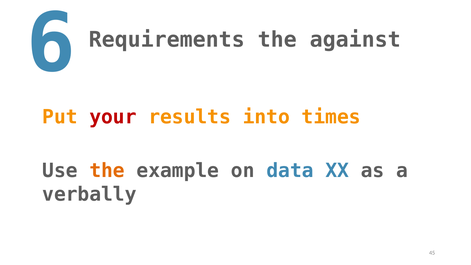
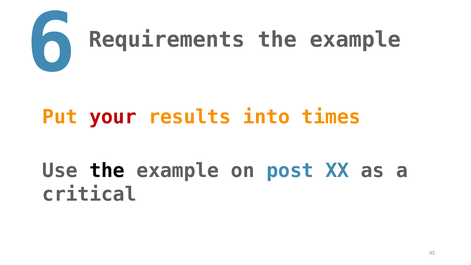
against: against -> example (355, 40)
the colour: orange -> black (107, 171)
data: data -> post (290, 171)
verbally: verbally -> critical (89, 194)
